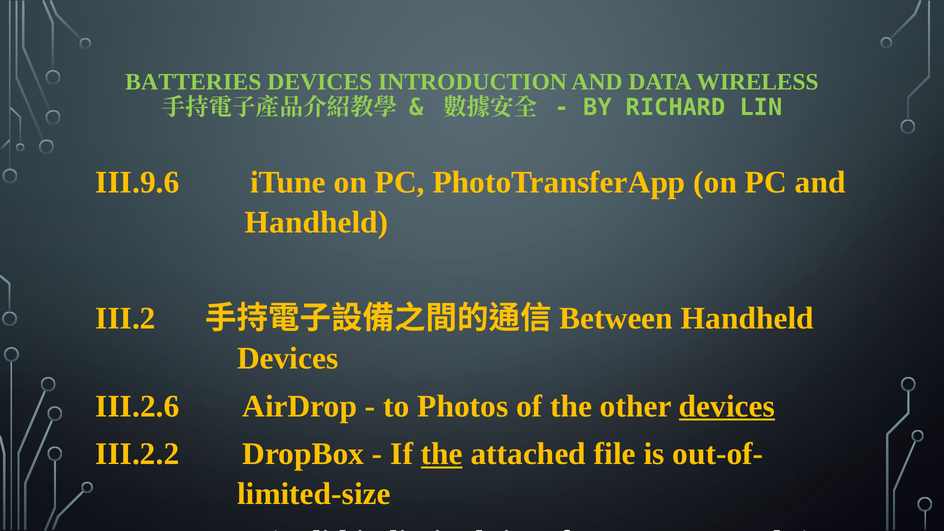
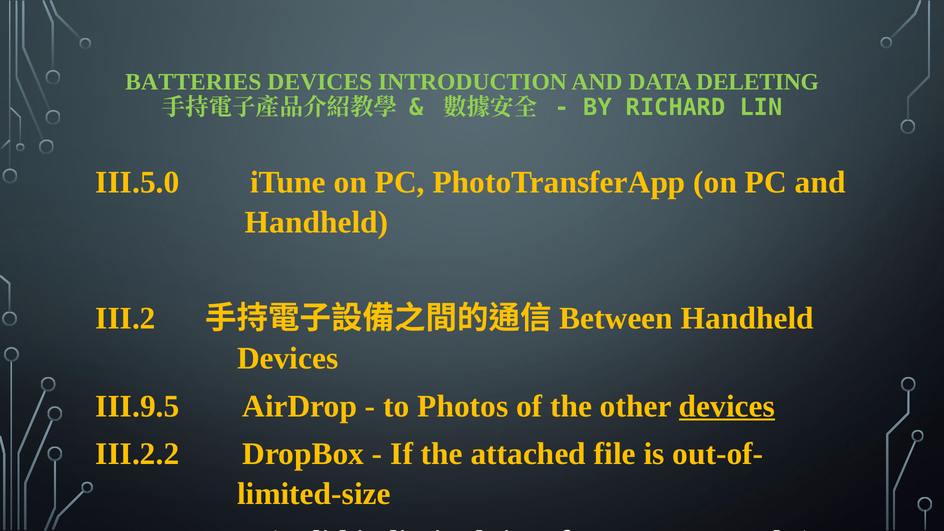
WIRELESS: WIRELESS -> DELETING (758, 82)
III.9.6: III.9.6 -> III.5.0 (137, 182)
III.2.6: III.2.6 -> III.9.5 (137, 406)
the underline: present -> none (442, 454)
